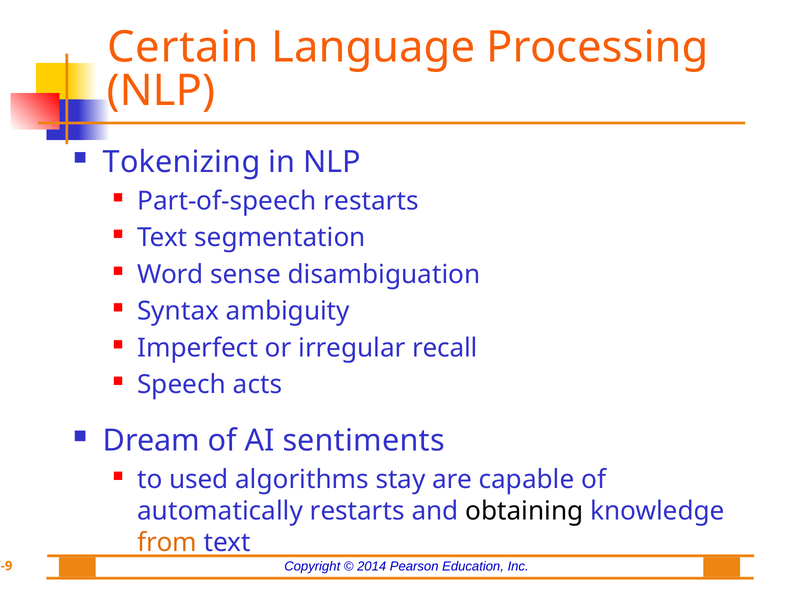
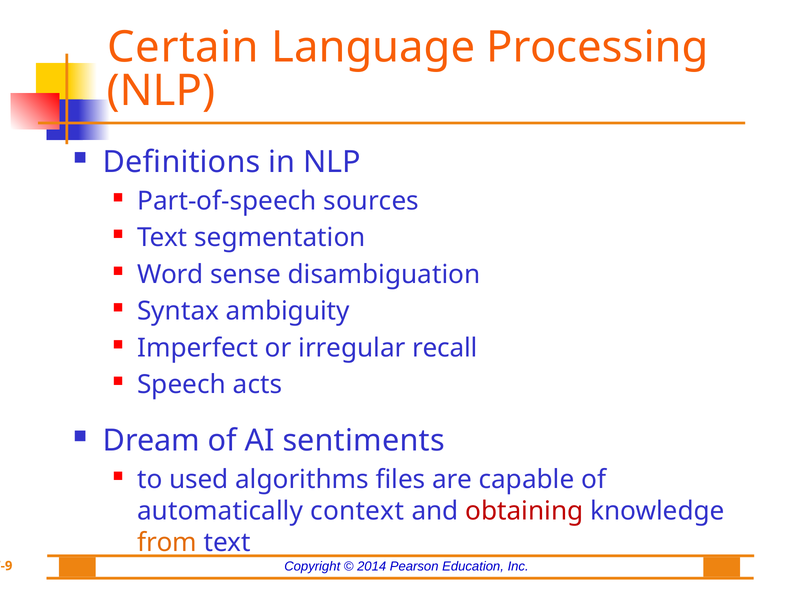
Tokenizing: Tokenizing -> Definitions (182, 162)
Part-of-speech restarts: restarts -> sources (371, 201)
stay: stay -> files (401, 479)
automatically restarts: restarts -> context (357, 511)
obtaining colour: black -> red (524, 511)
